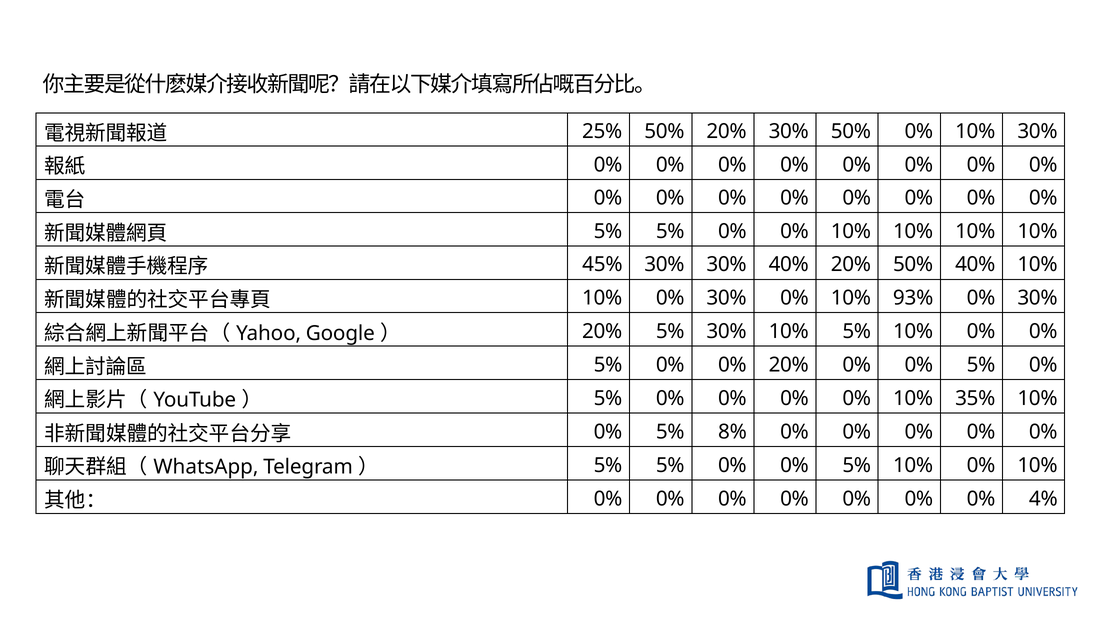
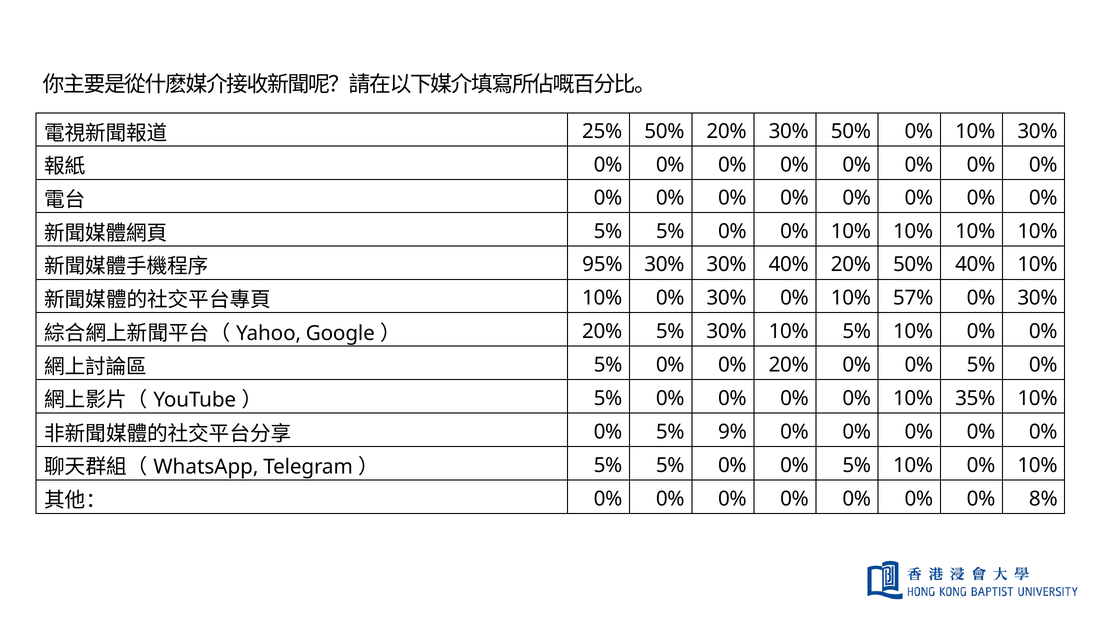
45%: 45% -> 95% (602, 265)
93%: 93% -> 57% (913, 298)
8%: 8% -> 9% (732, 432)
4%: 4% -> 8% (1043, 499)
